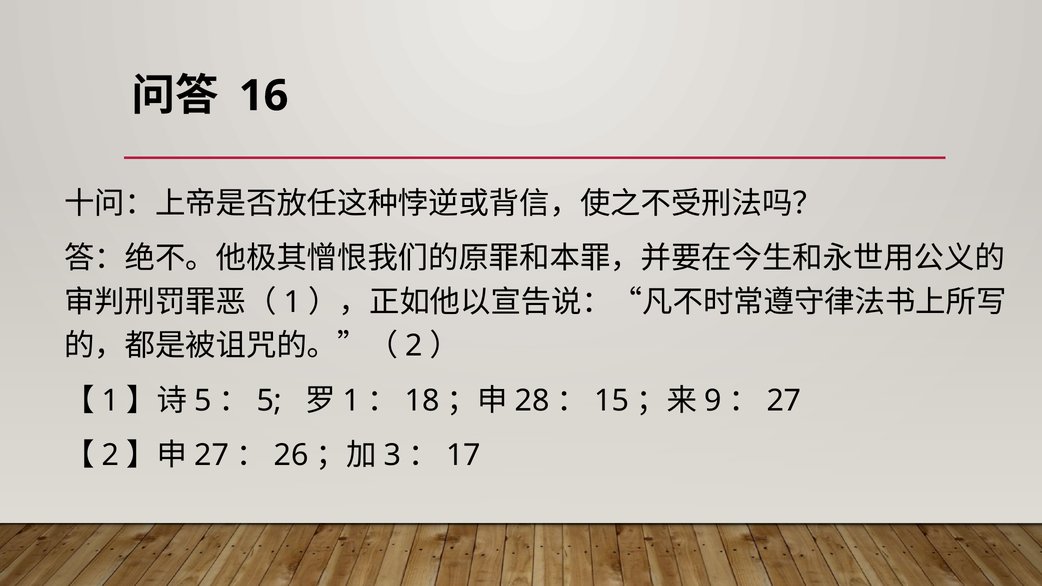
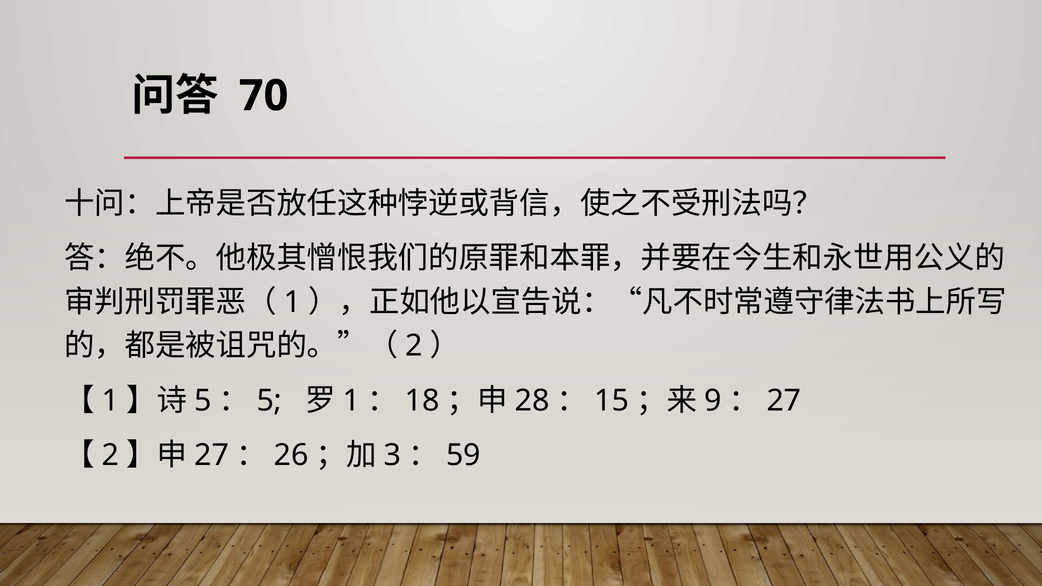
16: 16 -> 70 (264, 96)
17: 17 -> 59 (463, 455)
